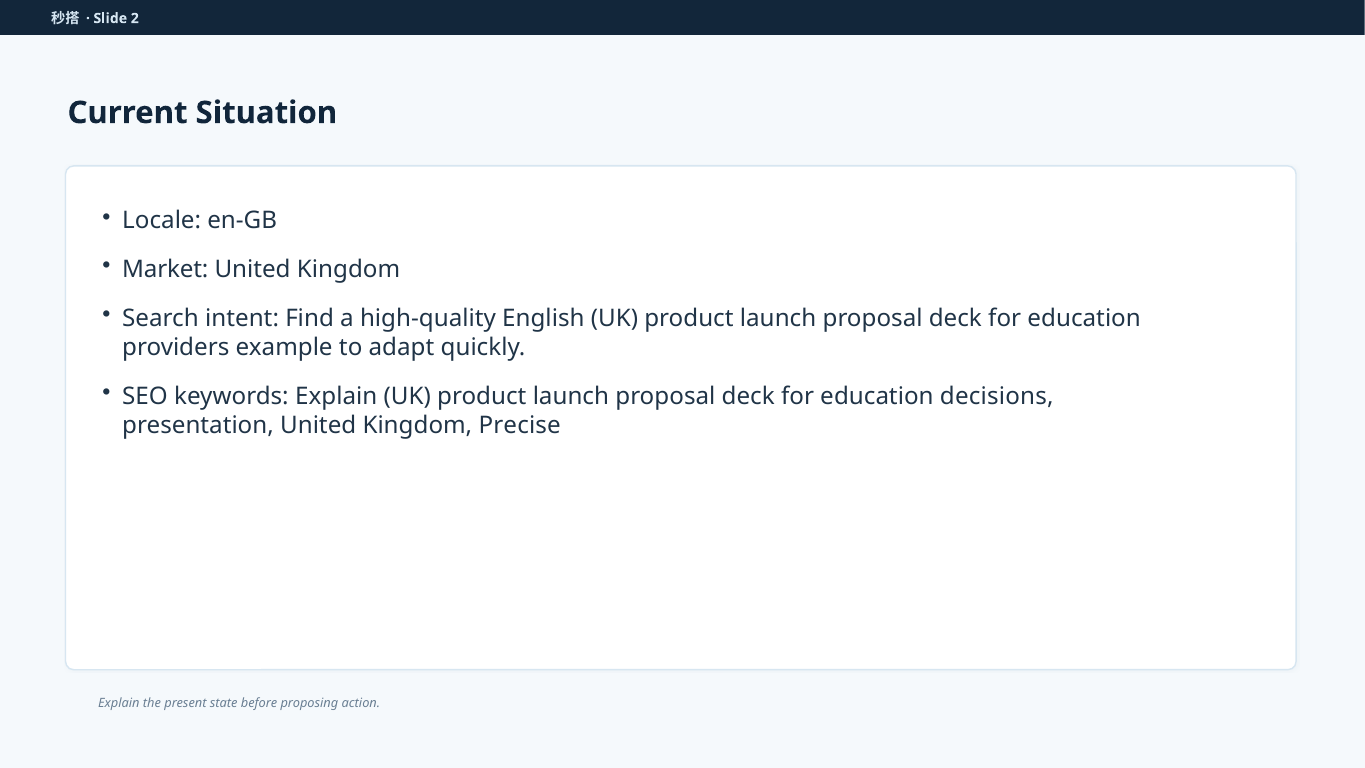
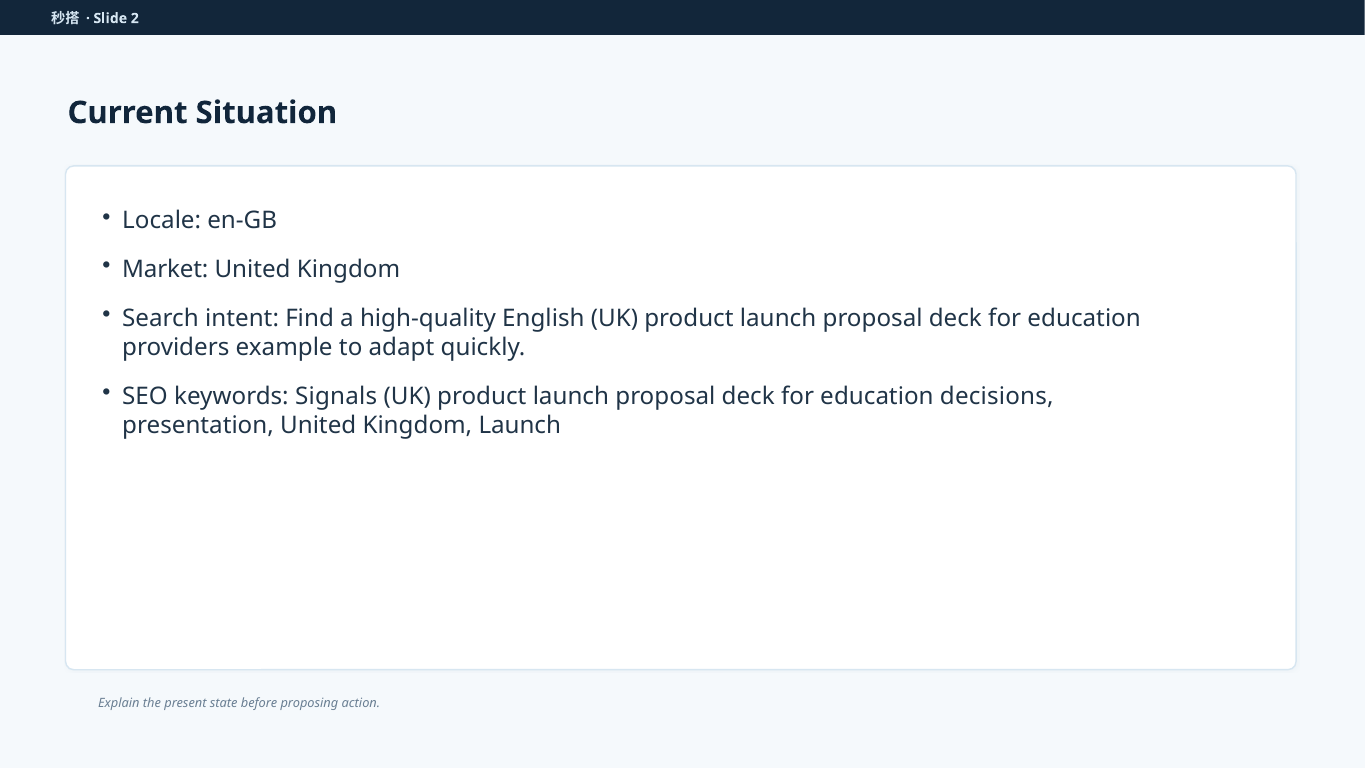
keywords Explain: Explain -> Signals (336, 397)
Kingdom Precise: Precise -> Launch (520, 426)
